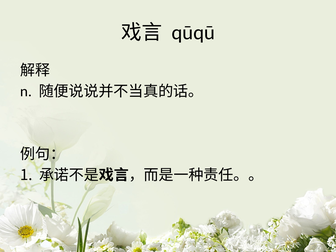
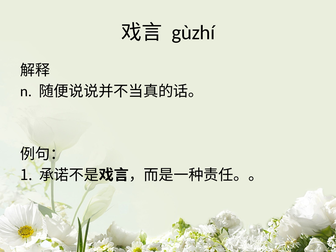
qūqū: qūqū -> gùzhí (193, 33)
